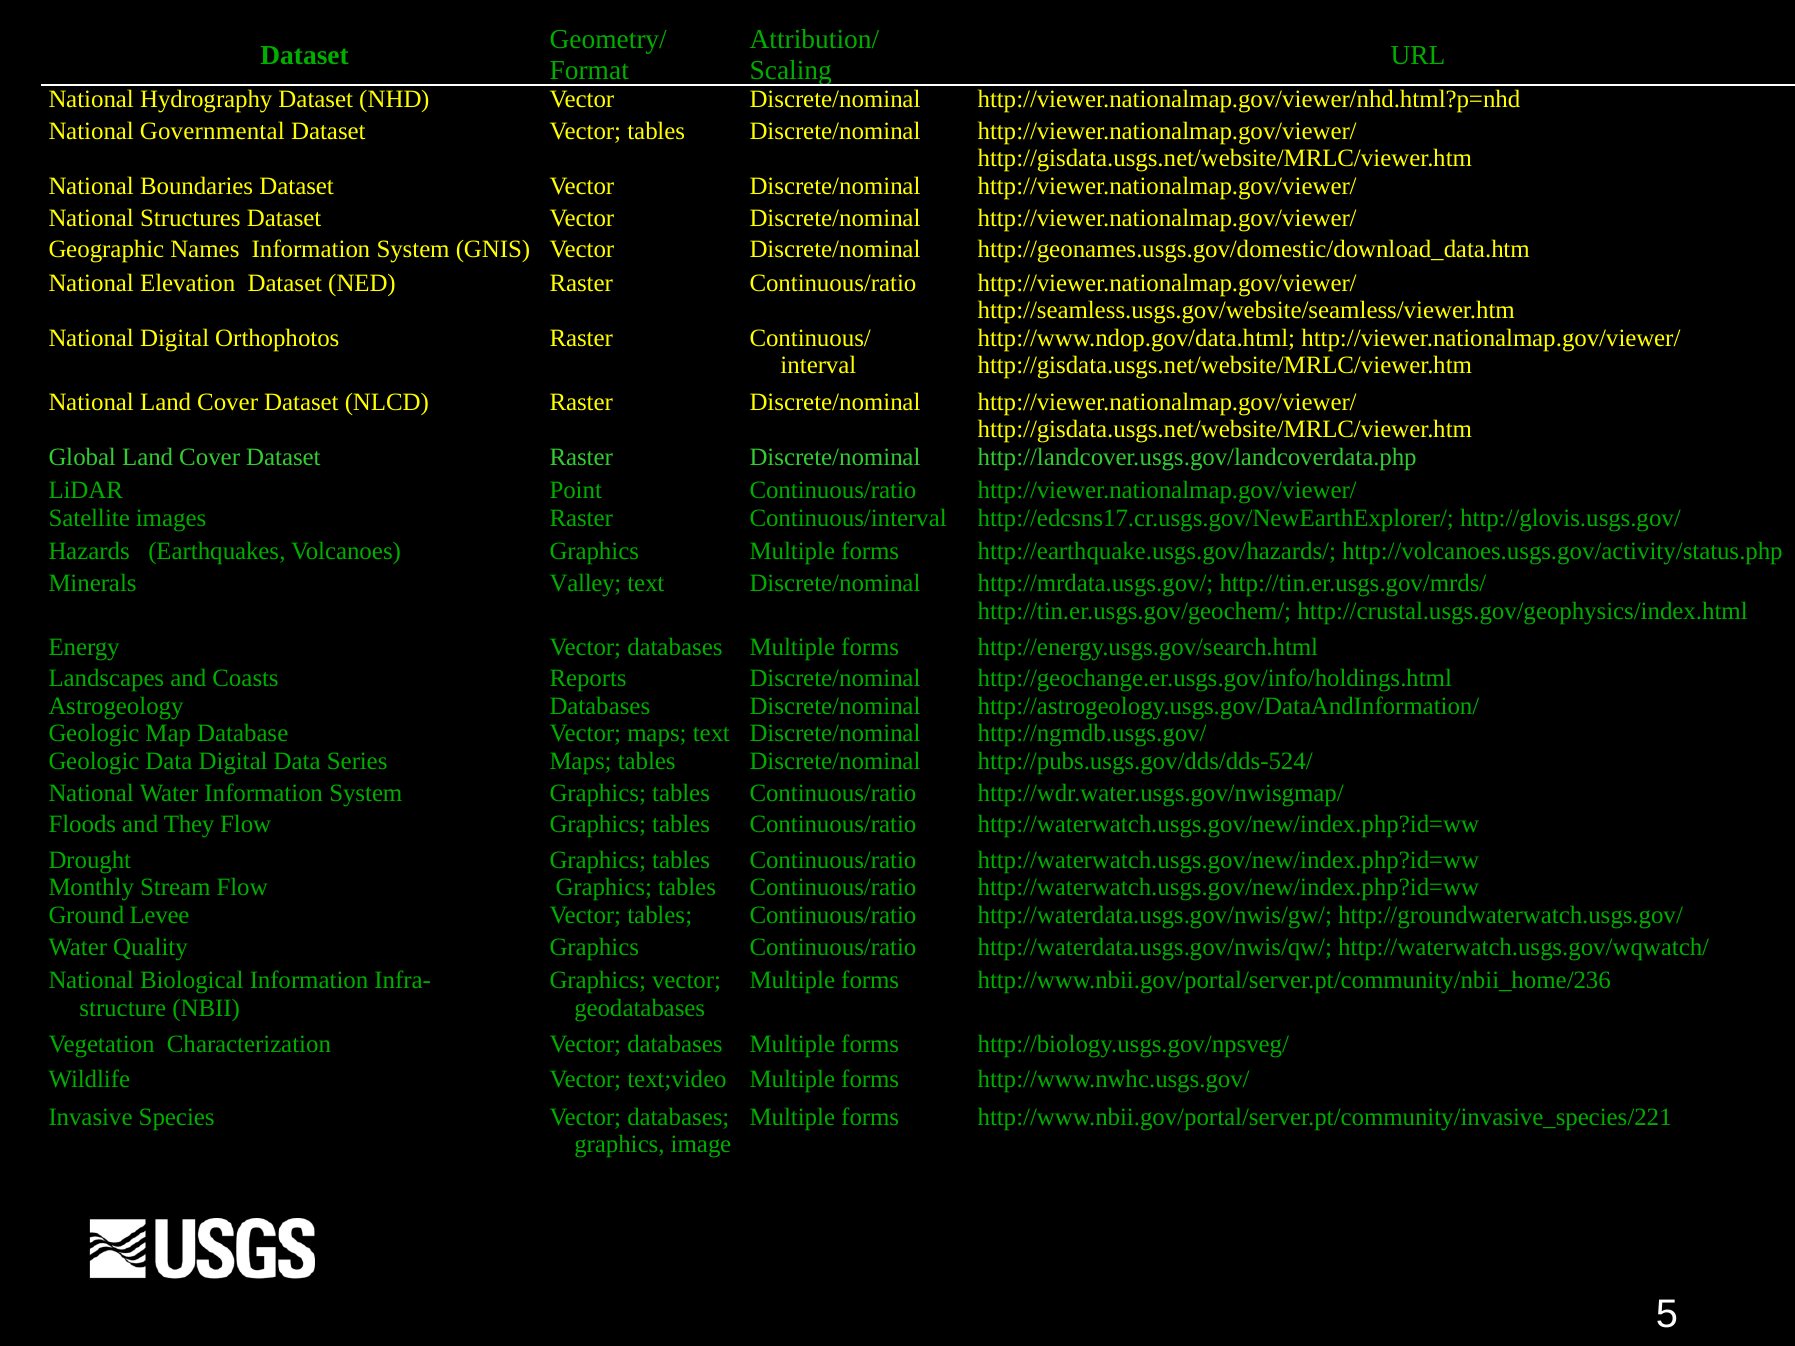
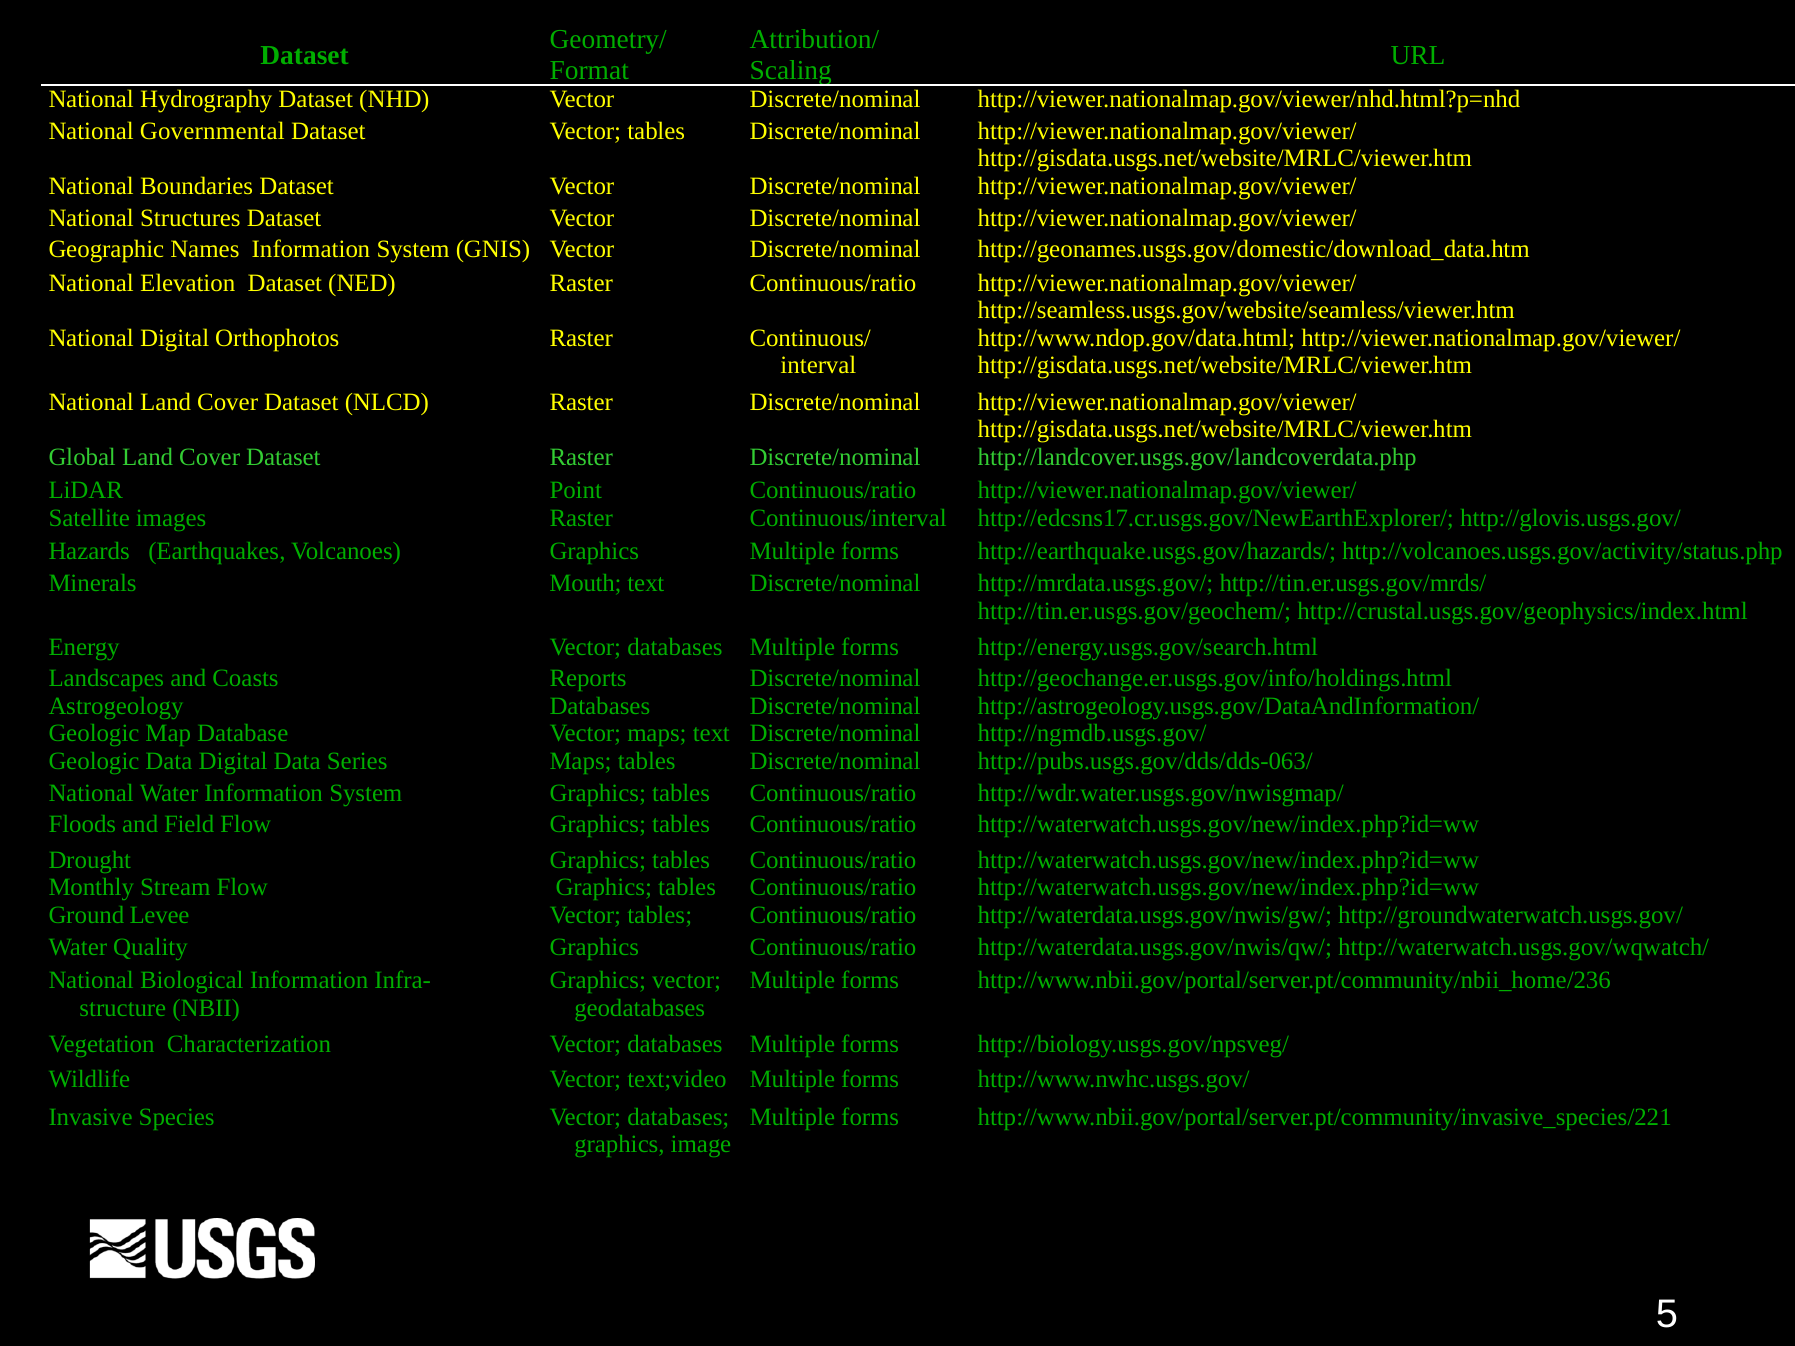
Valley: Valley -> Mouth (585, 583)
http://pubs.usgs.gov/dds/dds-524/: http://pubs.usgs.gov/dds/dds-524/ -> http://pubs.usgs.gov/dds/dds-063/ (1145, 761)
They: They -> Field (189, 825)
